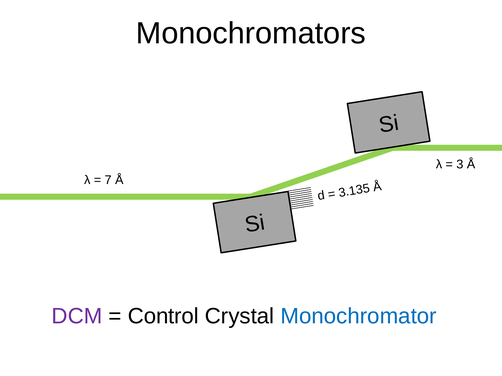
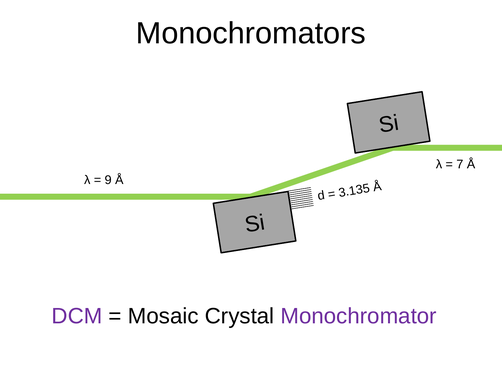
3: 3 -> 7 (460, 165)
7: 7 -> 9 (108, 180)
Control: Control -> Mosaic (163, 317)
Monochromator colour: blue -> purple (359, 317)
